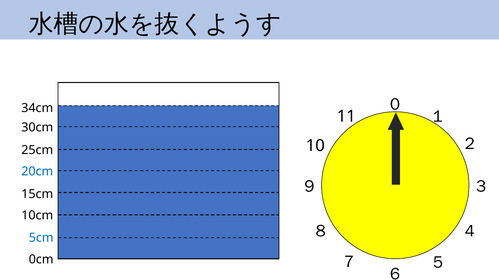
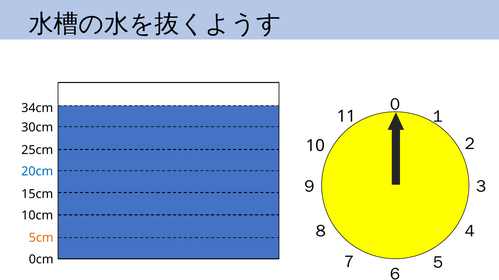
5cm colour: blue -> orange (41, 238)
